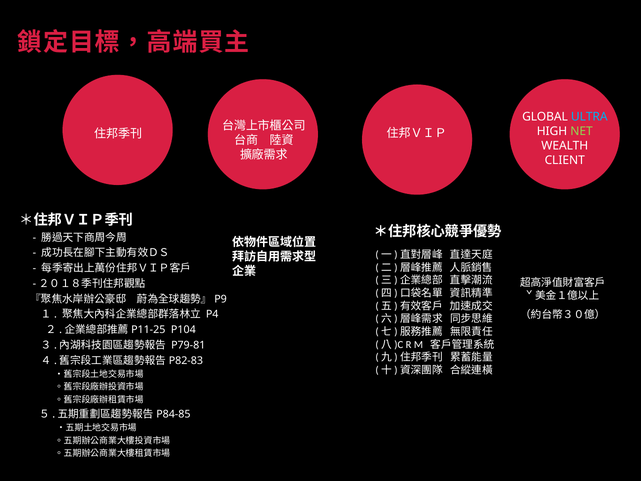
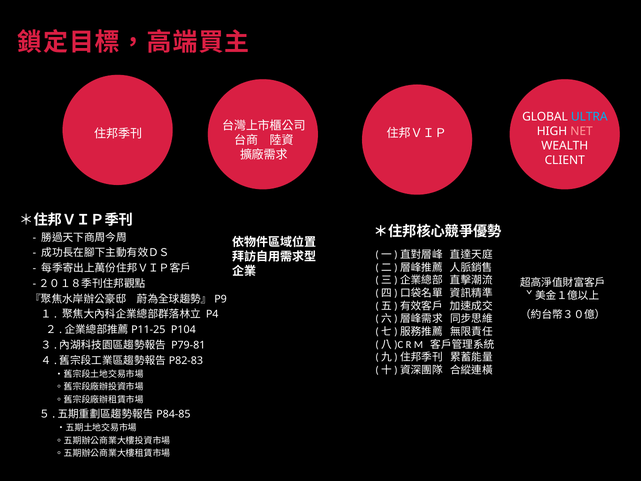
NET colour: light green -> pink (582, 131)
